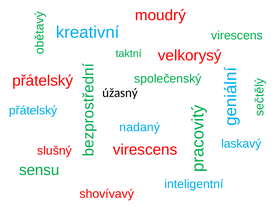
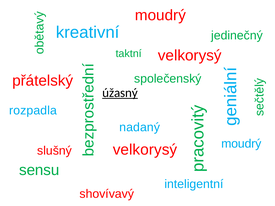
virescens: virescens -> jedinečný (237, 35)
úžasný underline: none -> present (120, 93)
přátelský: přátelský -> rozpadla (33, 111)
laskavý: laskavý -> moudrý (241, 144)
virescens: virescens -> velkorysý (145, 150)
